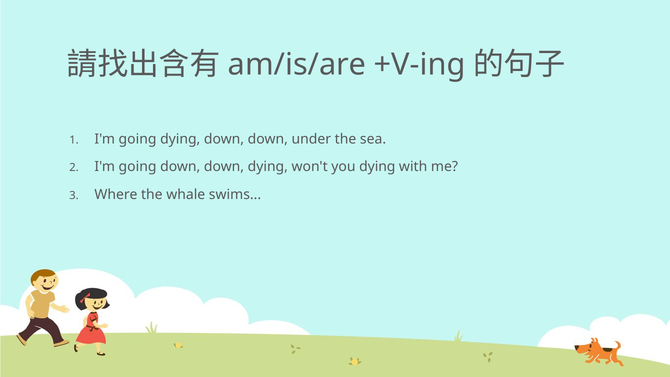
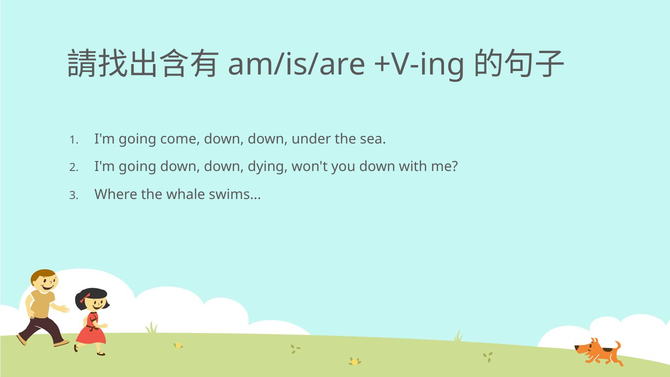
going dying: dying -> come (180, 139)
you dying: dying -> down (377, 167)
